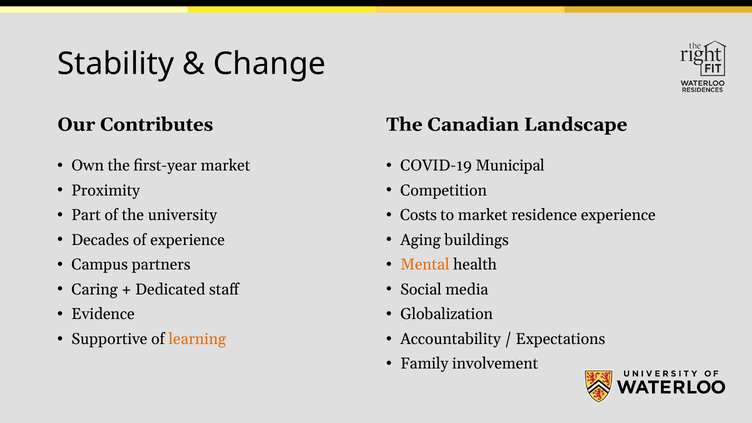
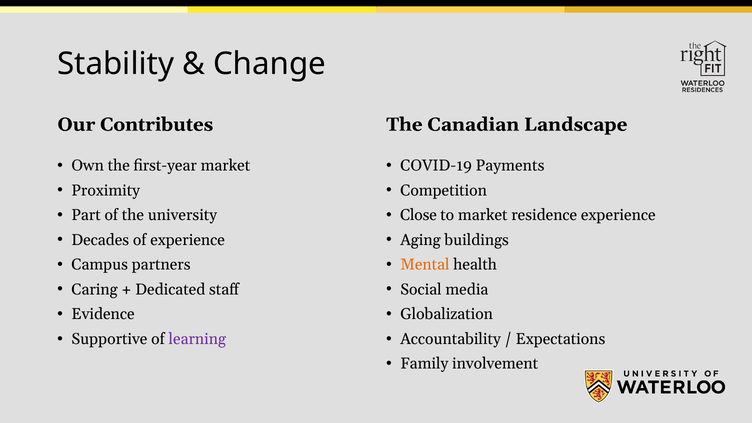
Municipal: Municipal -> Payments (510, 166)
Costs: Costs -> Close (418, 215)
learning colour: orange -> purple (197, 339)
